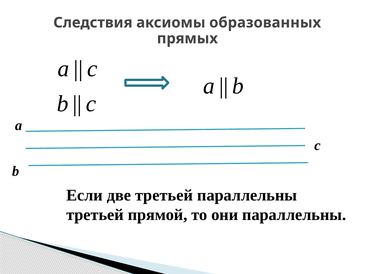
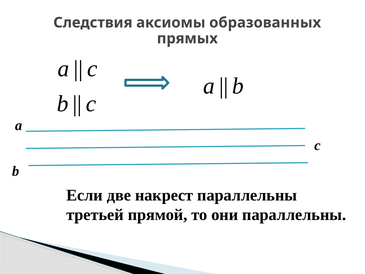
две третьей: третьей -> накрест (164, 195)
